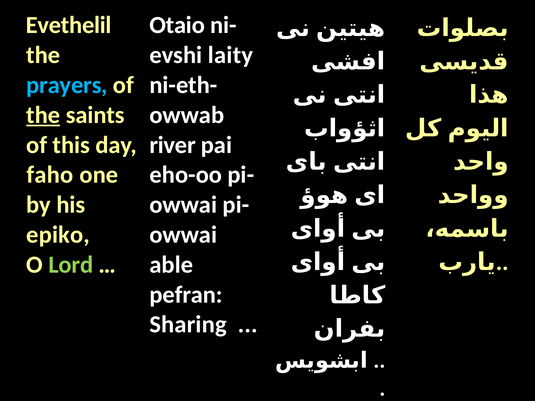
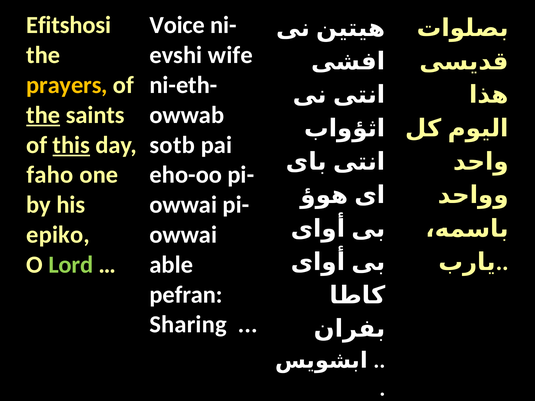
Evethelil: Evethelil -> Efitshosi (69, 25)
Otaio: Otaio -> Voice (177, 25)
laity: laity -> wife (230, 55)
prayers colour: light blue -> yellow (67, 85)
this underline: none -> present (71, 145)
river: river -> sotb (172, 145)
